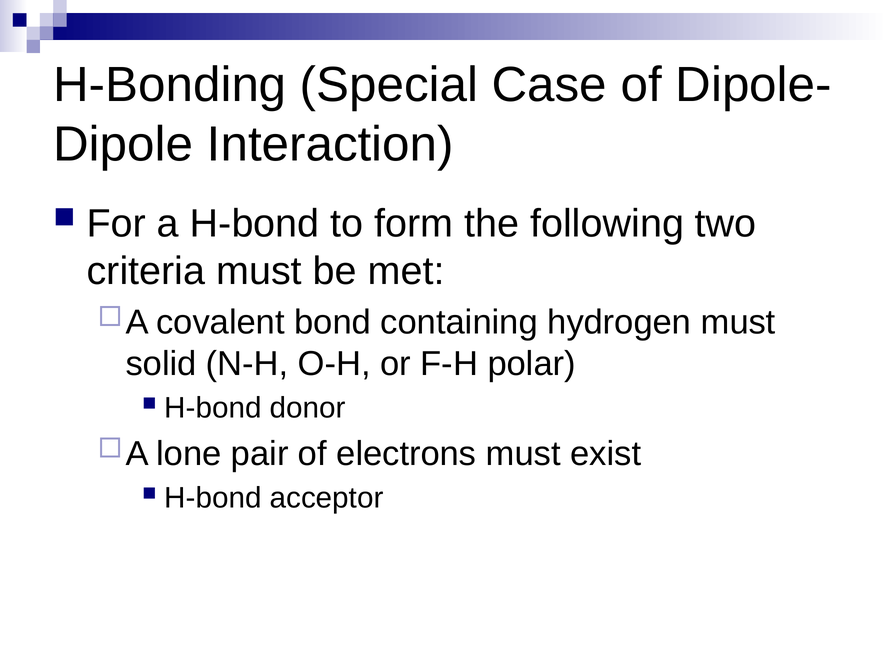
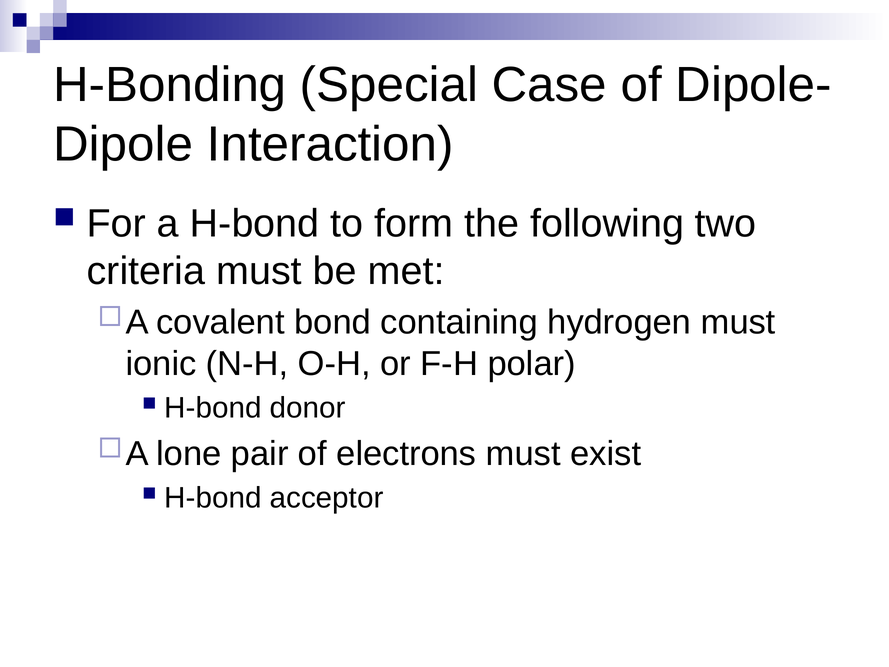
solid: solid -> ionic (161, 364)
